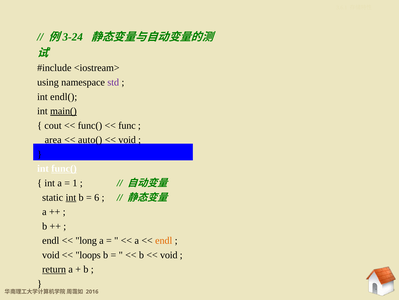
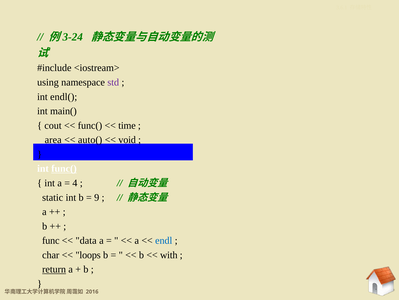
main( underline: present -> none (63, 111)
func: func -> time (127, 125)
1: 1 -> 4 (75, 183)
int underline: present -> none (71, 197)
6: 6 -> 9 (97, 197)
endl: endl -> func (51, 240)
long: long -> data (86, 240)
endl colour: orange -> blue (164, 240)
void: void -> char (51, 254)
void: void -> with (169, 254)
